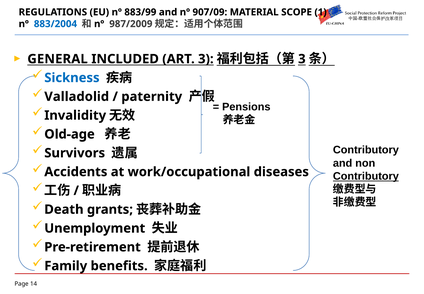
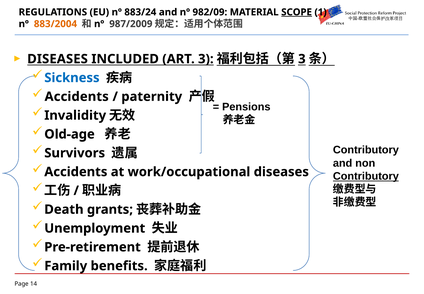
883/99: 883/99 -> 883/24 (140, 12)
907/09: 907/09 -> 982/09 (210, 12)
SCOPE underline: none -> present (297, 12)
883/2004 colour: blue -> orange (55, 24)
GENERAL: GENERAL -> DISEASES (58, 59)
Valladolid: Valladolid -> Accidents (77, 96)
